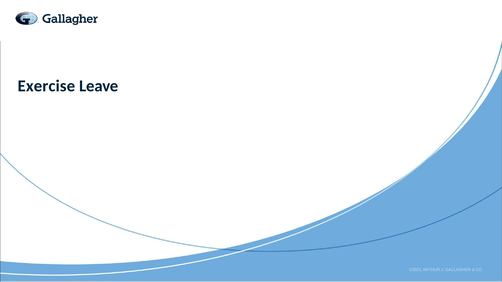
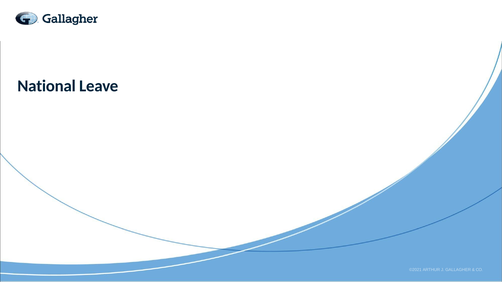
Exercise: Exercise -> National (47, 86)
